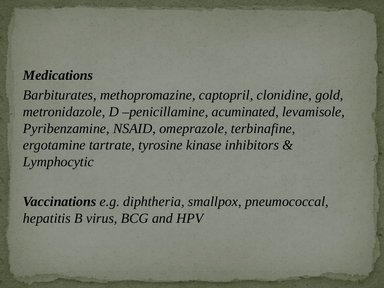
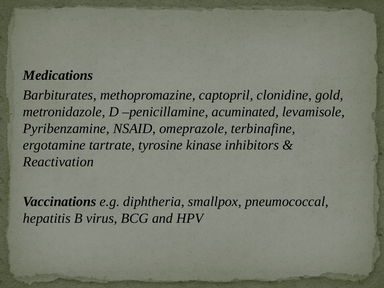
Lymphocytic: Lymphocytic -> Reactivation (58, 162)
